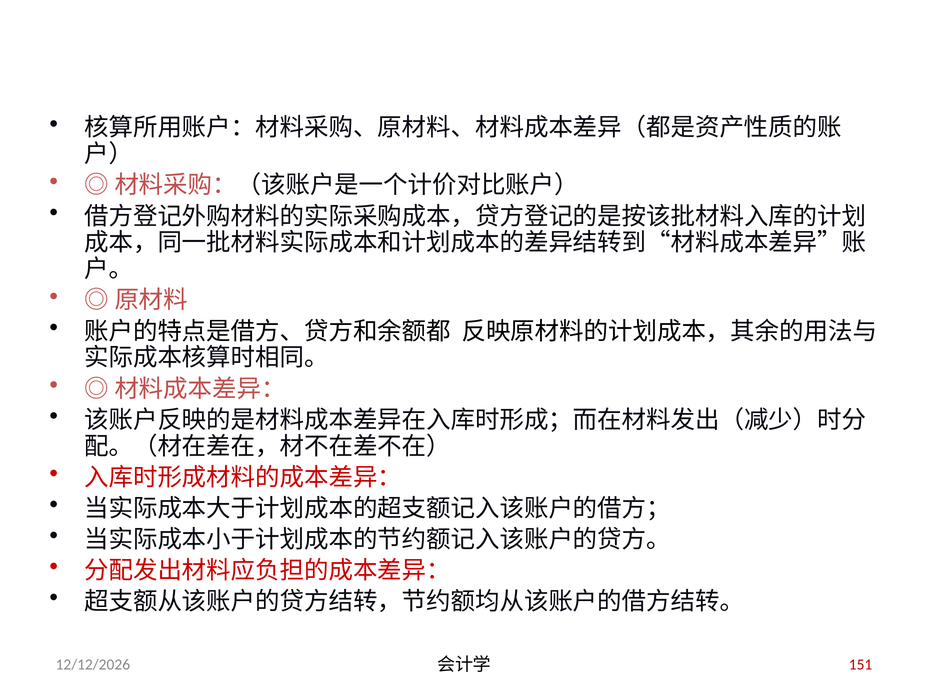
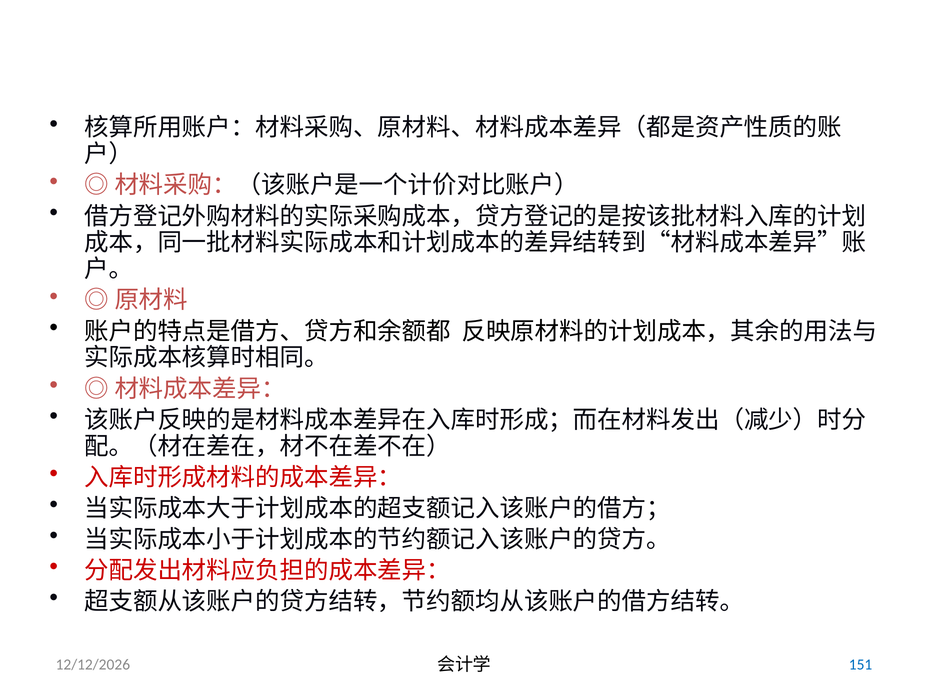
151 colour: red -> blue (861, 665)
